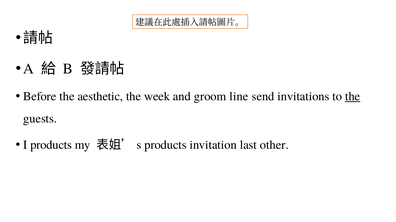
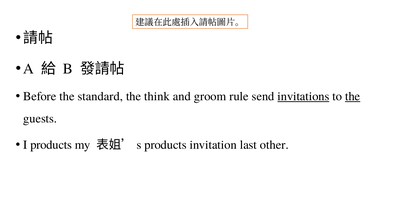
aesthetic: aesthetic -> standard (100, 97)
week: week -> think (157, 97)
line: line -> rule (239, 97)
invitations underline: none -> present (303, 97)
